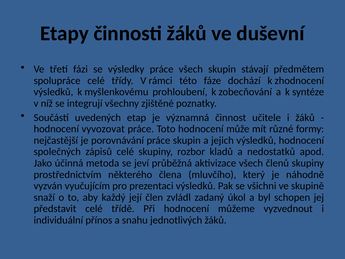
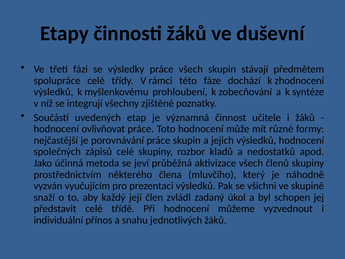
vyvozovat: vyvozovat -> ovlivňovat (103, 129)
